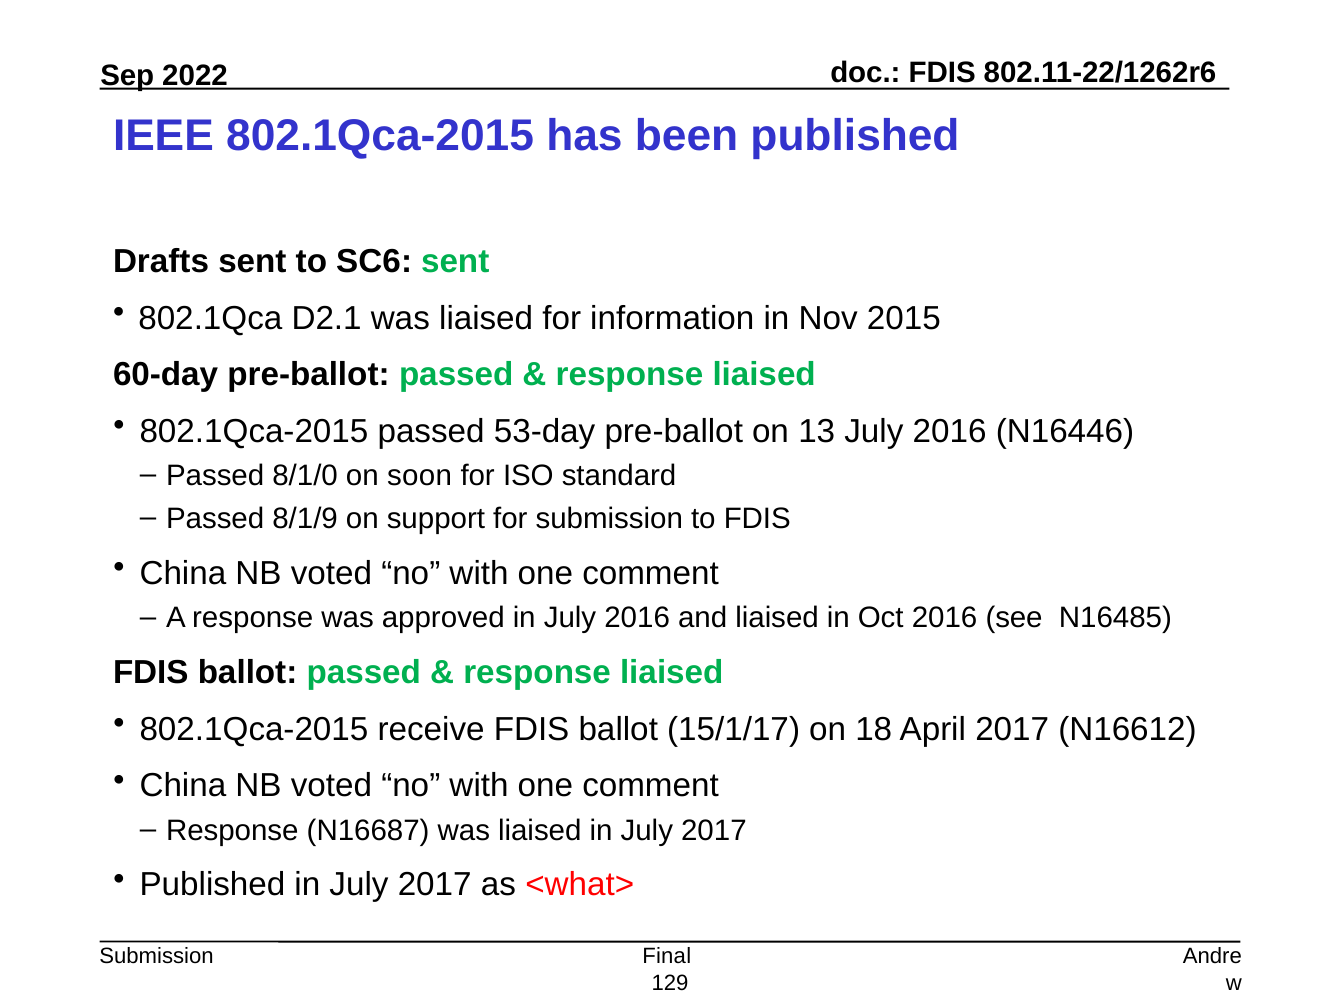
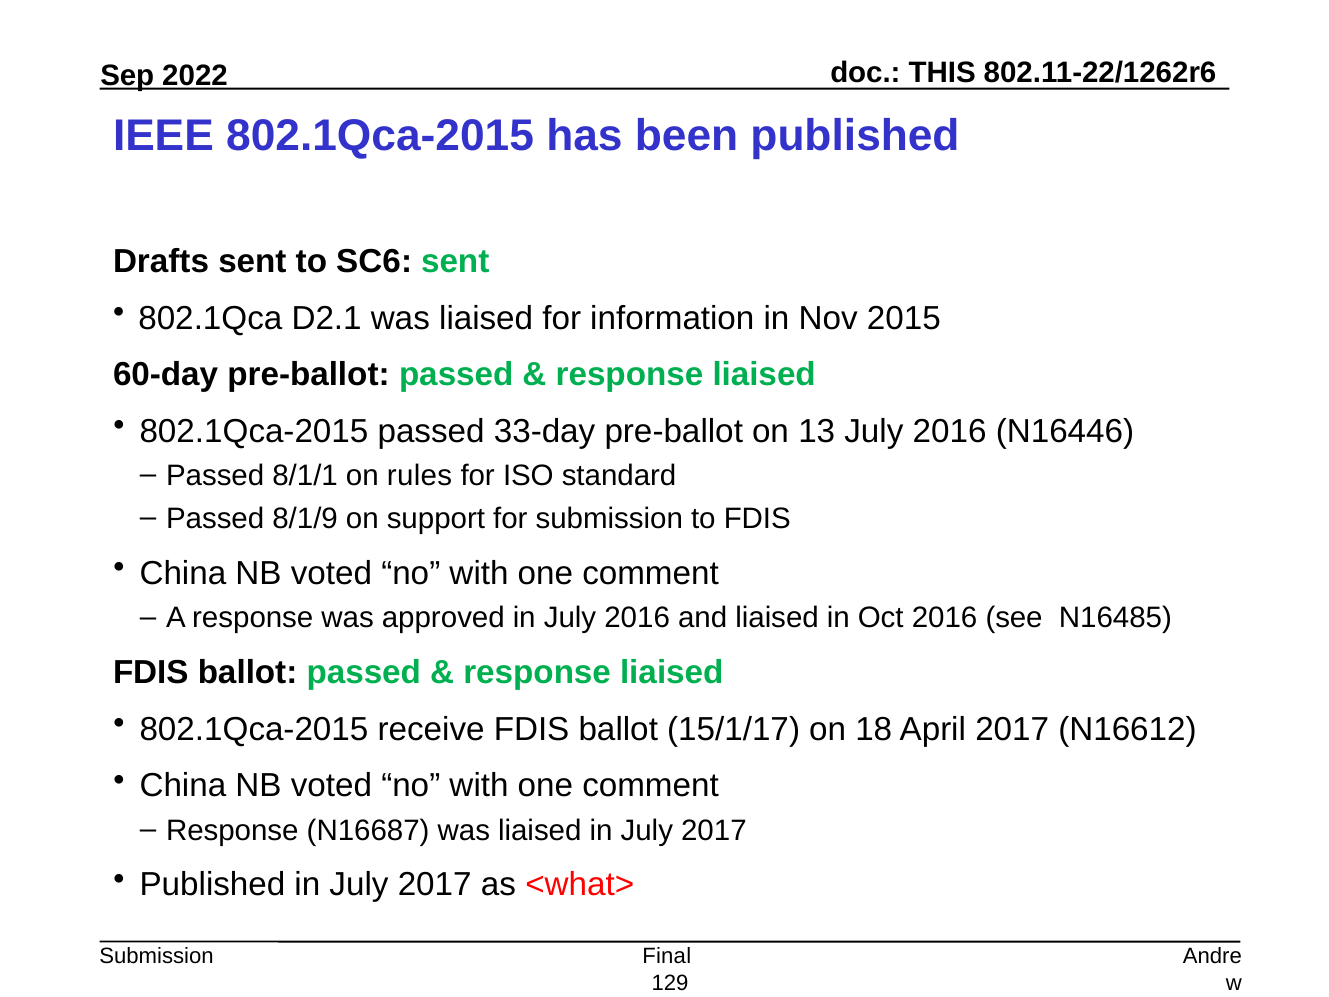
FDIS: FDIS -> THIS (942, 73)
53-day: 53-day -> 33-day (545, 431)
8/1/0: 8/1/0 -> 8/1/1 (305, 476)
soon: soon -> rules (420, 476)
